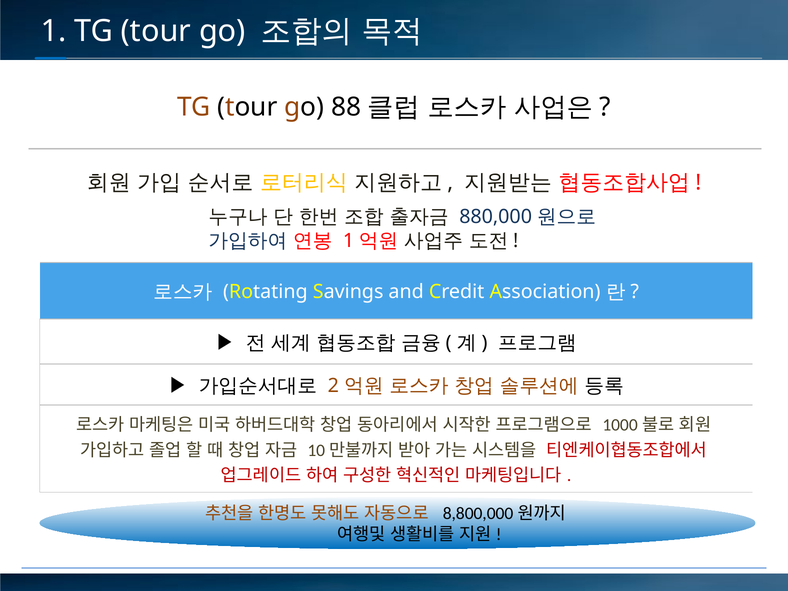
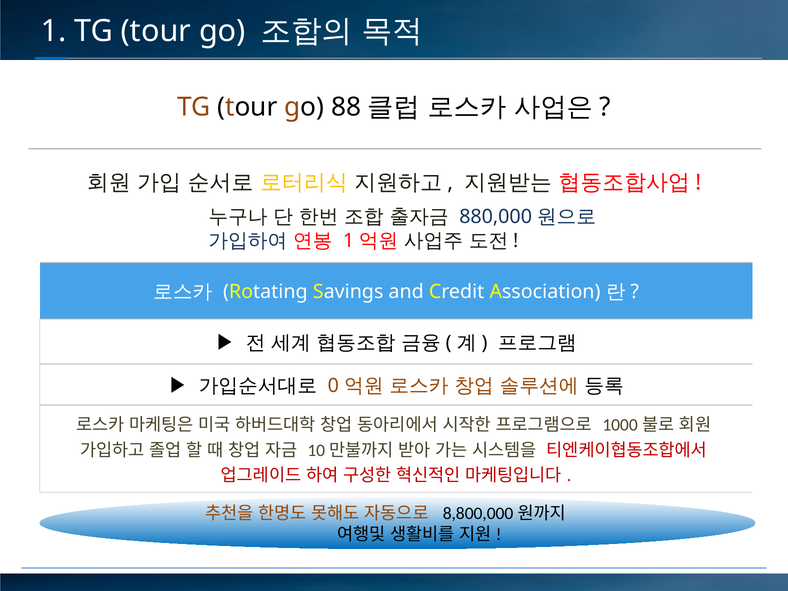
2: 2 -> 0 (333, 386)
